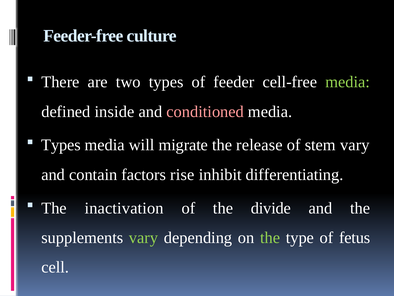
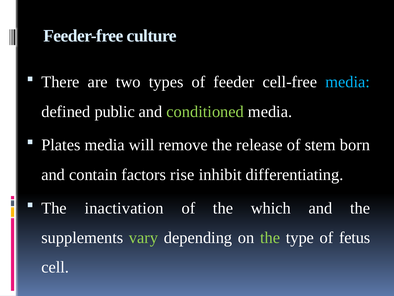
media colour: light green -> light blue (348, 82)
inside: inside -> public (115, 111)
conditioned colour: pink -> light green (205, 111)
Types: Types -> Plates (61, 145)
migrate: migrate -> remove (183, 145)
stem vary: vary -> born (355, 145)
divide: divide -> which (271, 208)
